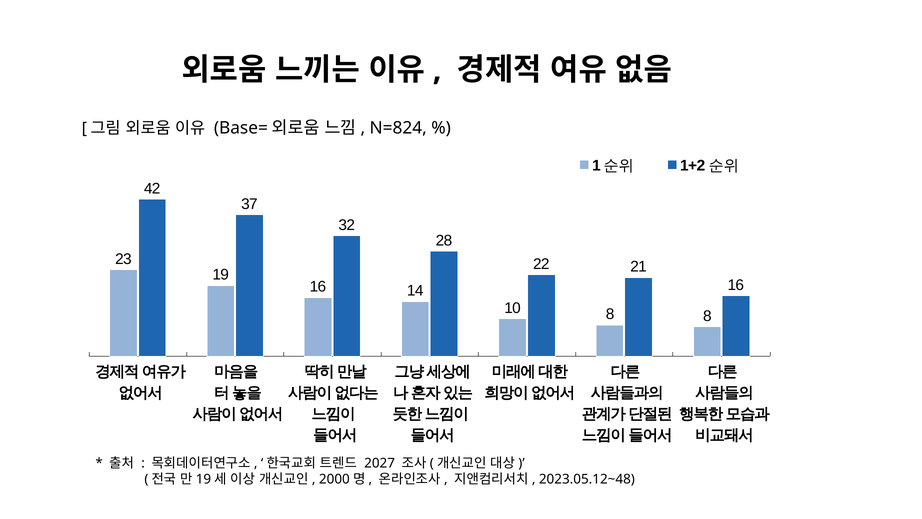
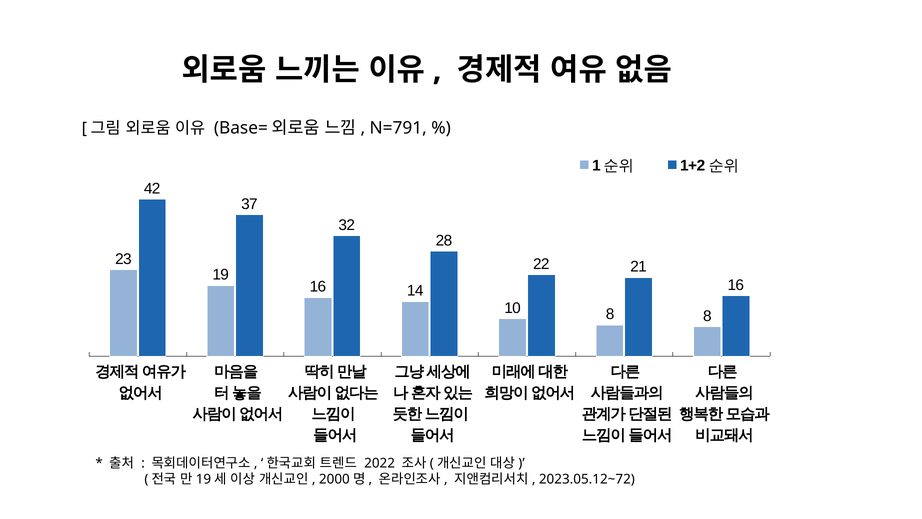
N=824: N=824 -> N=791 (398, 128)
2027: 2027 -> 2022 (380, 463)
2023.05.12~48: 2023.05.12~48 -> 2023.05.12~72 (587, 479)
